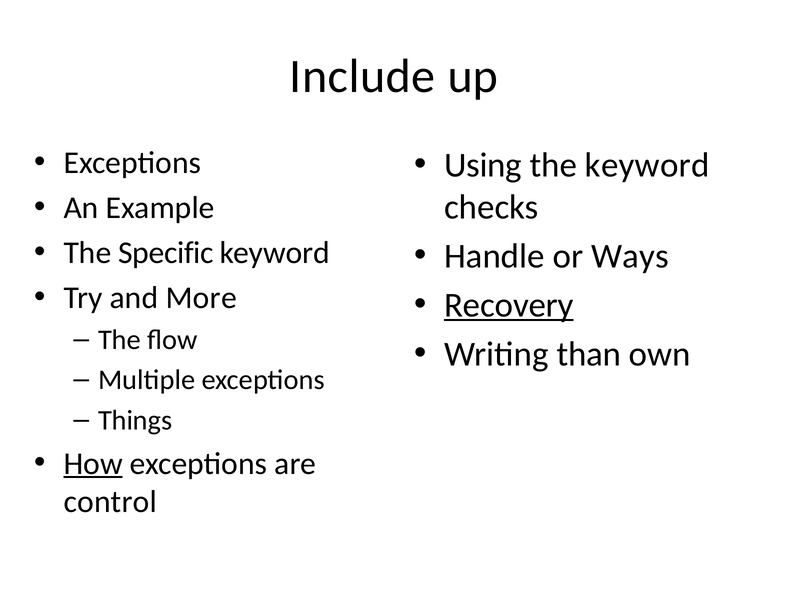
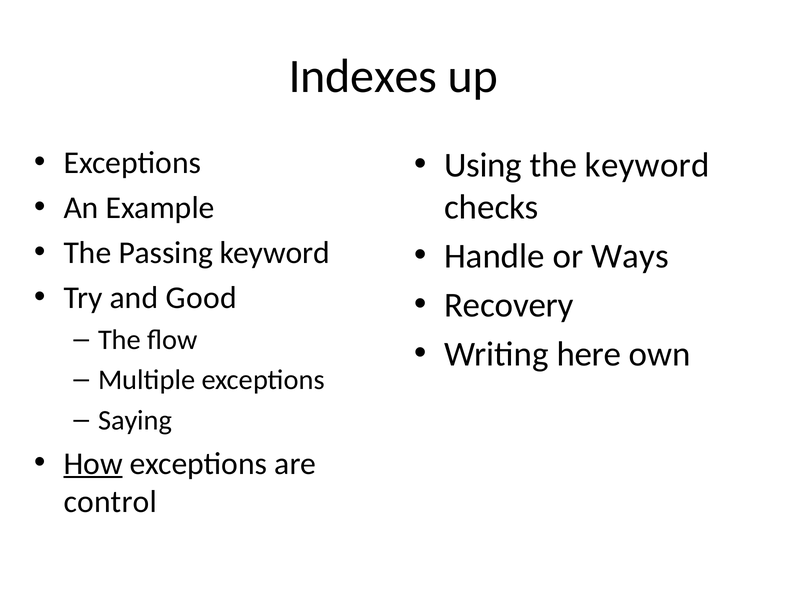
Include: Include -> Indexes (363, 76)
Specific: Specific -> Passing (166, 253)
More: More -> Good (201, 298)
Recovery underline: present -> none (509, 305)
than: than -> here (589, 354)
Things: Things -> Saying (135, 420)
